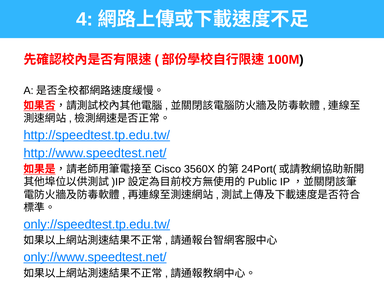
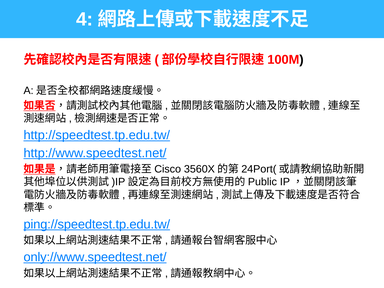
only://speedtest.tp.edu.tw/: only://speedtest.tp.edu.tw/ -> ping://speedtest.tp.edu.tw/ (97, 224)
